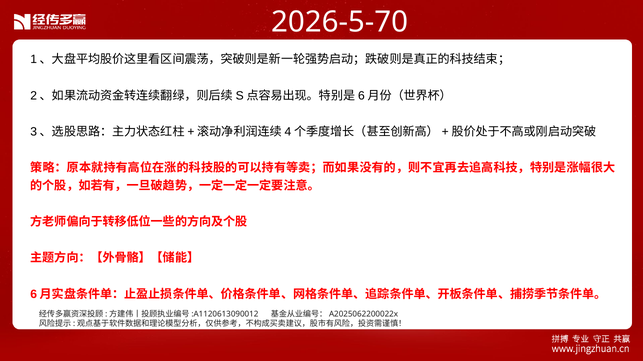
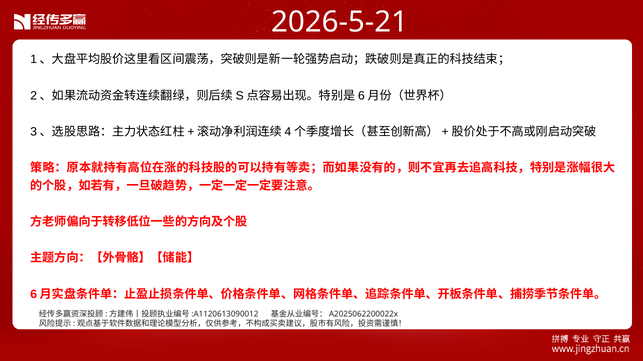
2026-5-70: 2026-5-70 -> 2026-5-21 (340, 22)
